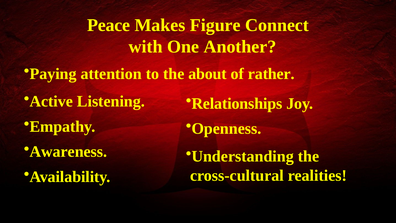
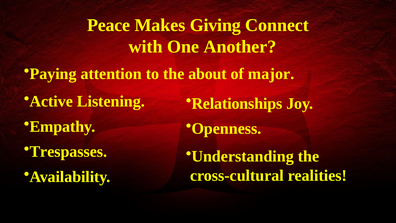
Figure: Figure -> Giving (215, 25)
rather: rather -> major (271, 74)
Awareness: Awareness -> Trespasses (68, 152)
